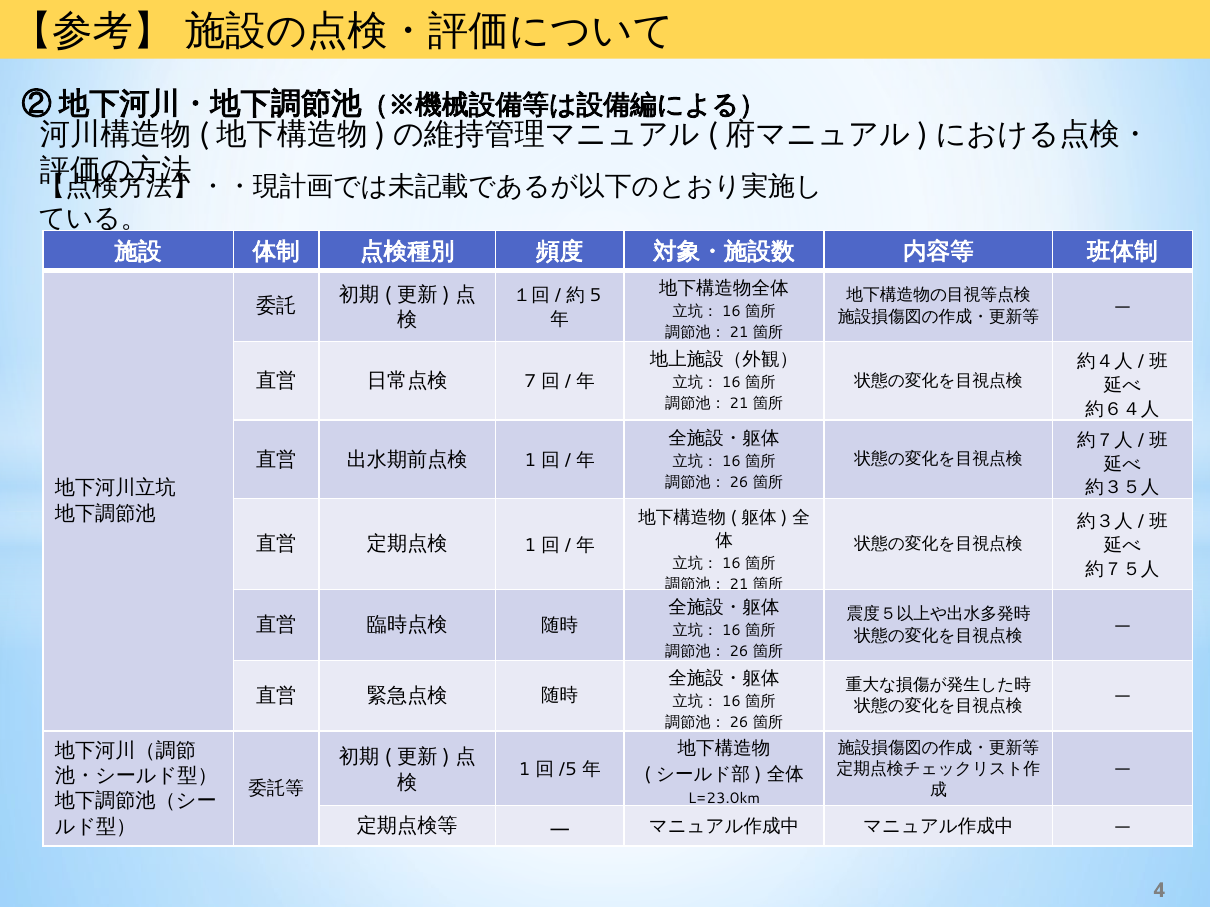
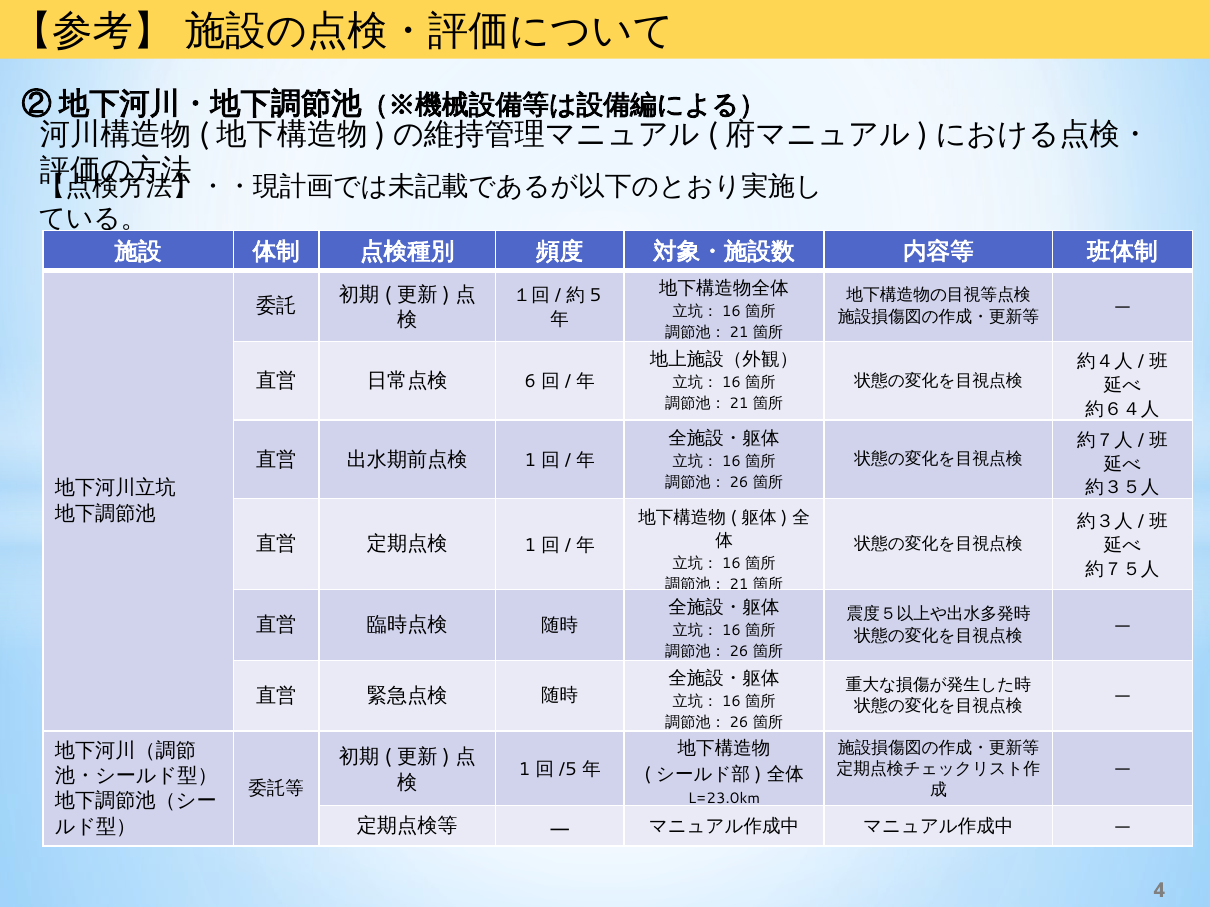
7: 7 -> 6 (530, 382)
